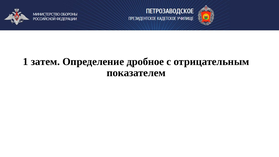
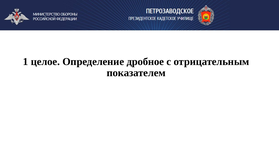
затем: затем -> целое (45, 62)
